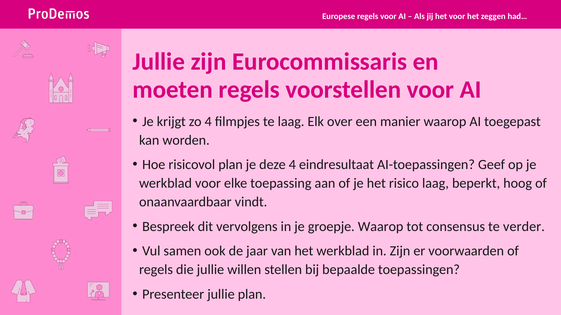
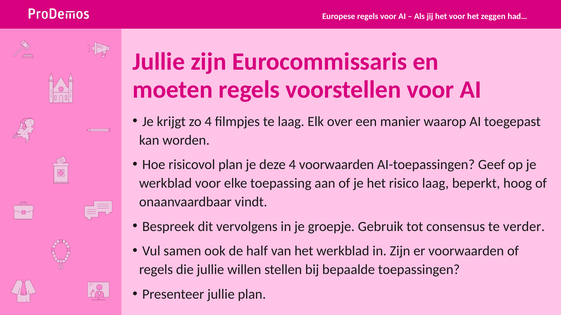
4 eindresultaat: eindresultaat -> voorwaarden (337, 165)
groepje Waarop: Waarop -> Gebruik (381, 227)
jaar: jaar -> half (257, 251)
